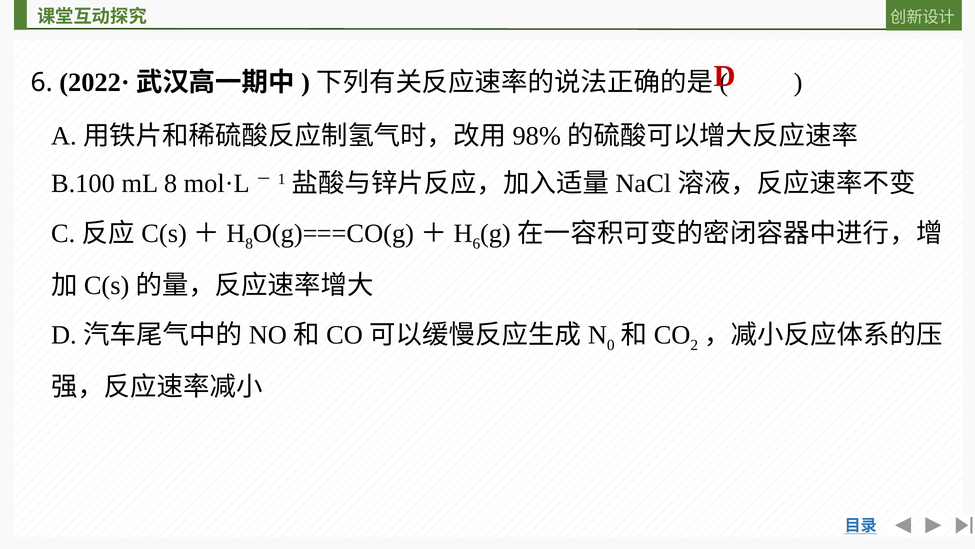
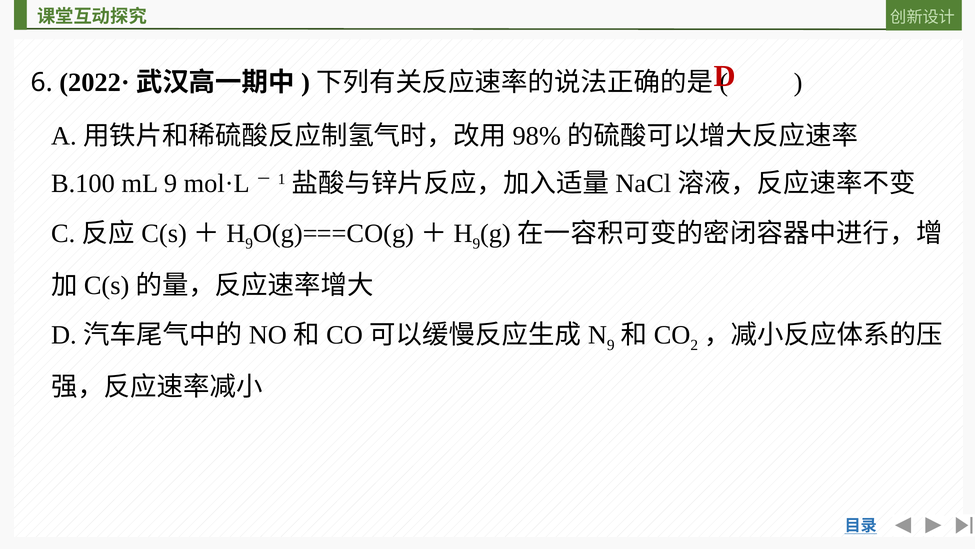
mL 8: 8 -> 9 (171, 184)
8: 8 -> 9 (249, 244)
6: 6 -> 9 (476, 244)
0: 0 -> 9 (611, 345)
